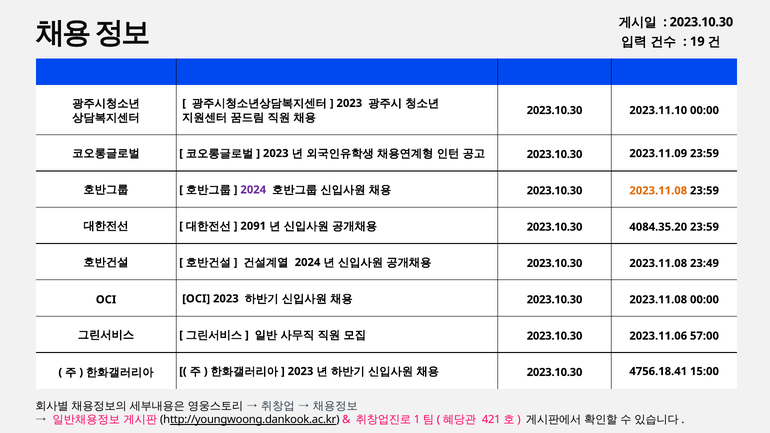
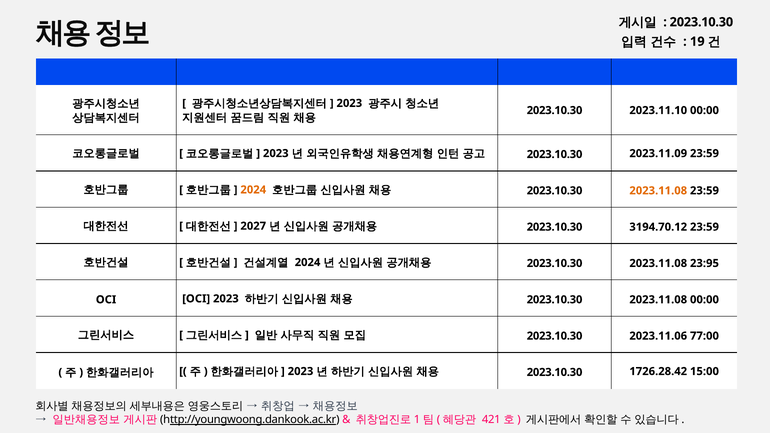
2024 colour: purple -> orange (253, 190)
2091: 2091 -> 2027 (253, 226)
4084.35.20: 4084.35.20 -> 3194.70.12 (658, 227)
23:49: 23:49 -> 23:95 (704, 263)
57:00: 57:00 -> 77:00 (704, 336)
4756.18.41: 4756.18.41 -> 1726.28.42 (658, 371)
